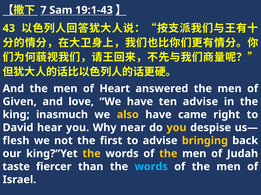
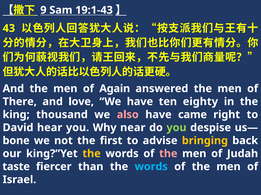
7: 7 -> 9 (43, 10)
Heart: Heart -> Again (115, 89)
Given: Given -> There (20, 102)
ten advise: advise -> eighty (200, 102)
inasmuch: inasmuch -> thousand (62, 115)
also colour: yellow -> pink (128, 115)
you colour: yellow -> light green (176, 128)
flesh: flesh -> bone (16, 141)
the colour: yellow -> pink (168, 154)
